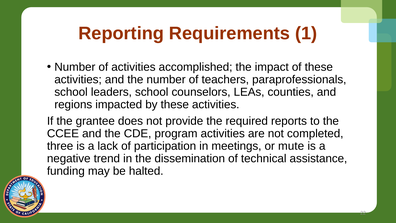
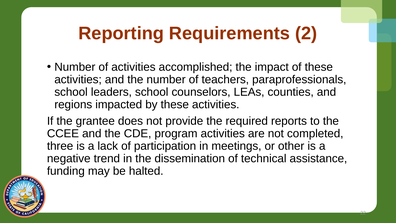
1: 1 -> 2 (306, 33)
mute: mute -> other (291, 146)
